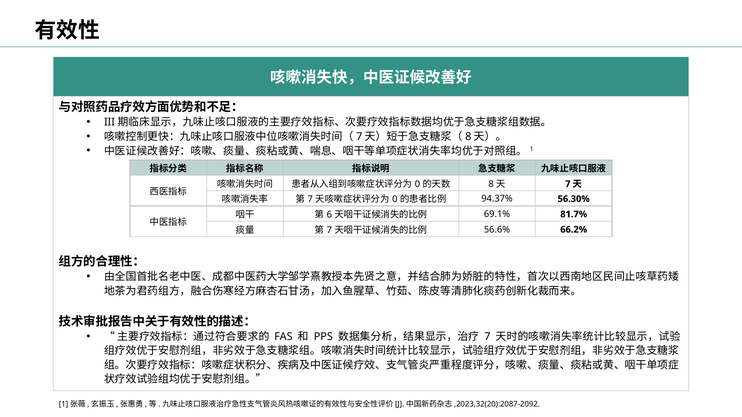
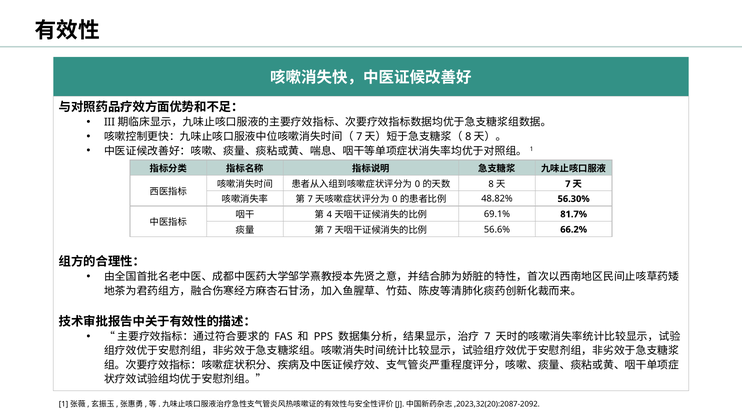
94.37%: 94.37% -> 48.82% (497, 199)
6: 6 -> 4 (329, 215)
